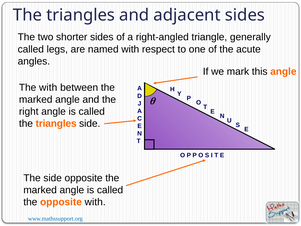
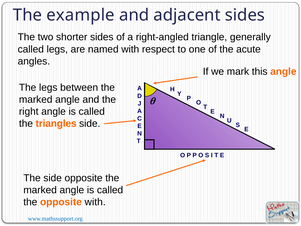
triangles: triangles -> example (81, 15)
The with: with -> legs (48, 87)
